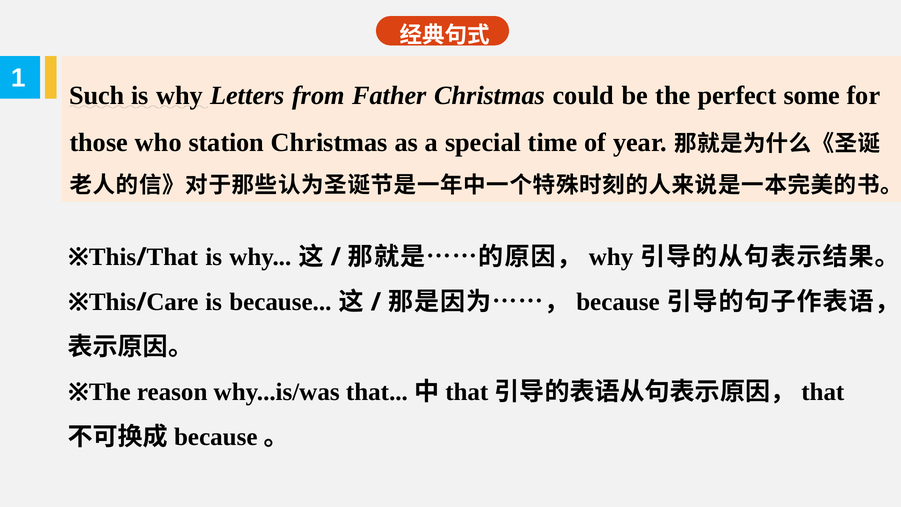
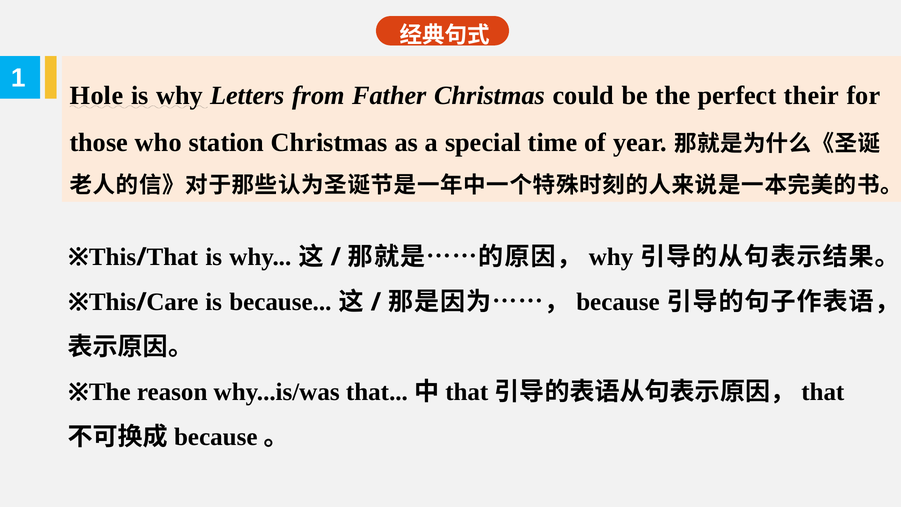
Such: Such -> Hole (97, 95)
some: some -> their (811, 95)
